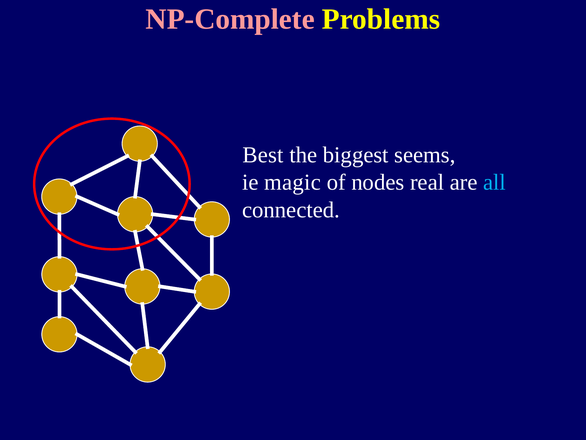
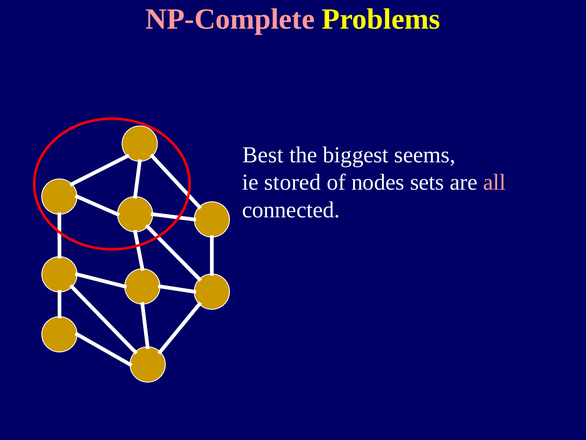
magic: magic -> stored (293, 182)
real: real -> sets (427, 182)
all colour: light blue -> pink (495, 182)
